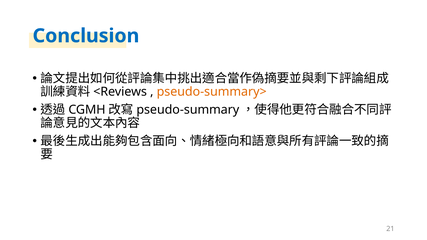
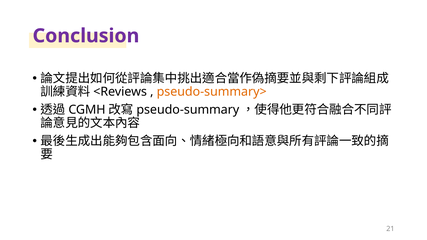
Conclusion colour: blue -> purple (86, 36)
